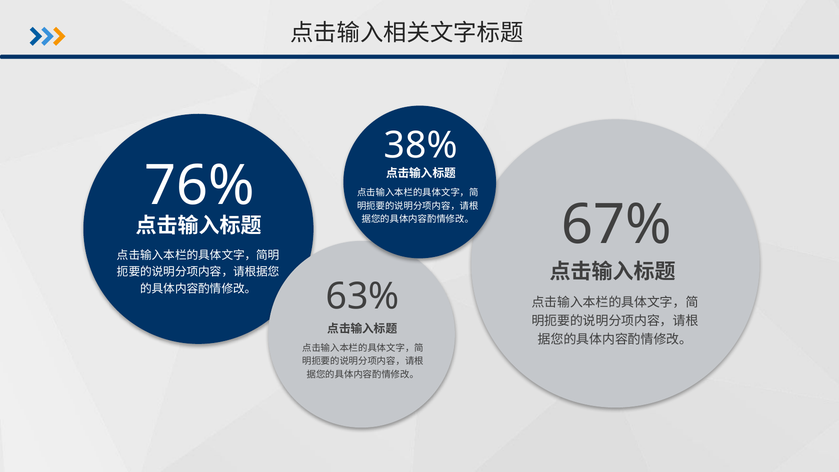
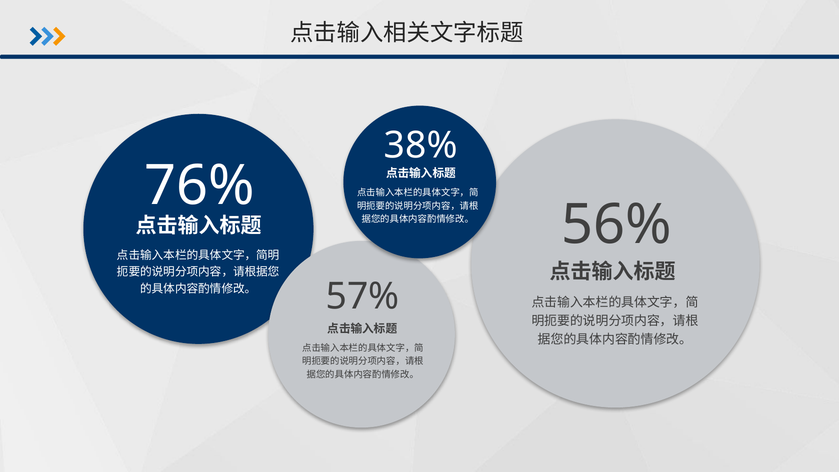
67%: 67% -> 56% (616, 225)
63%: 63% -> 57% (363, 296)
